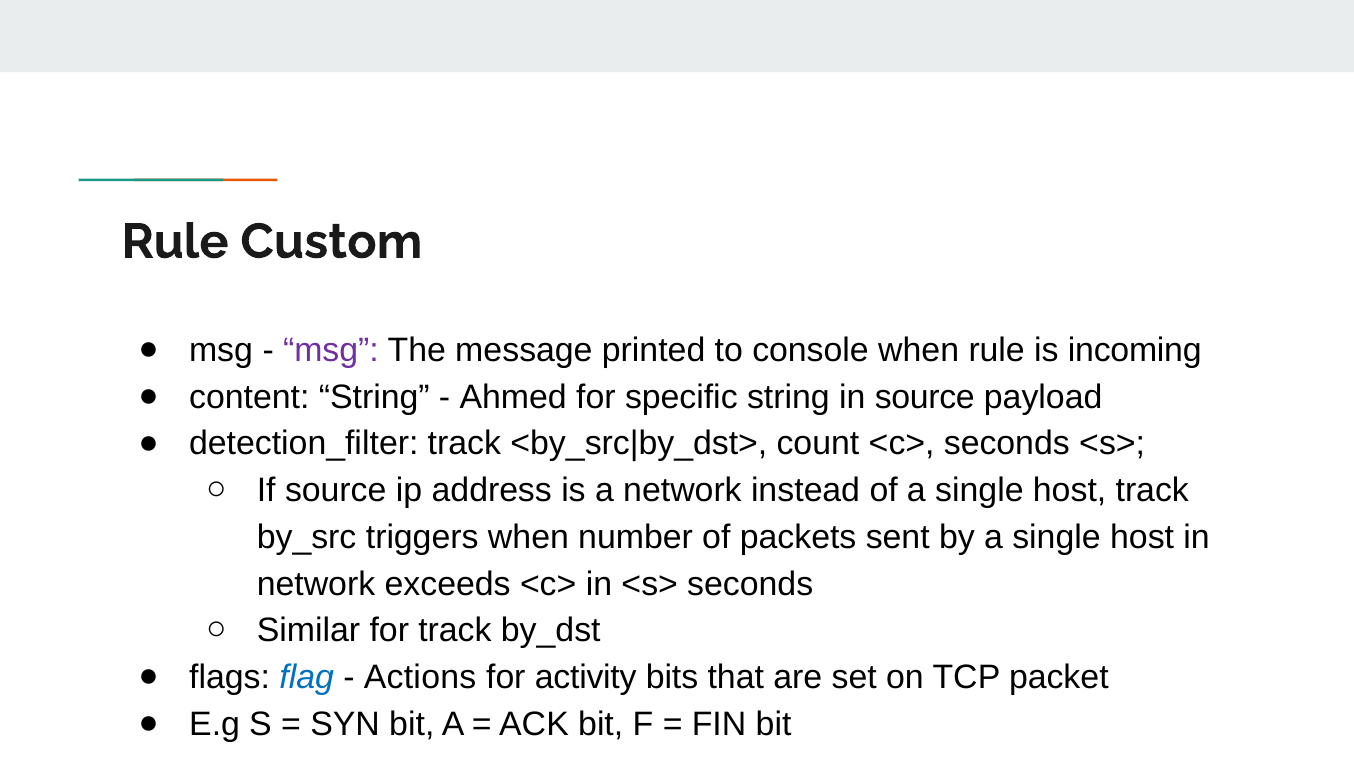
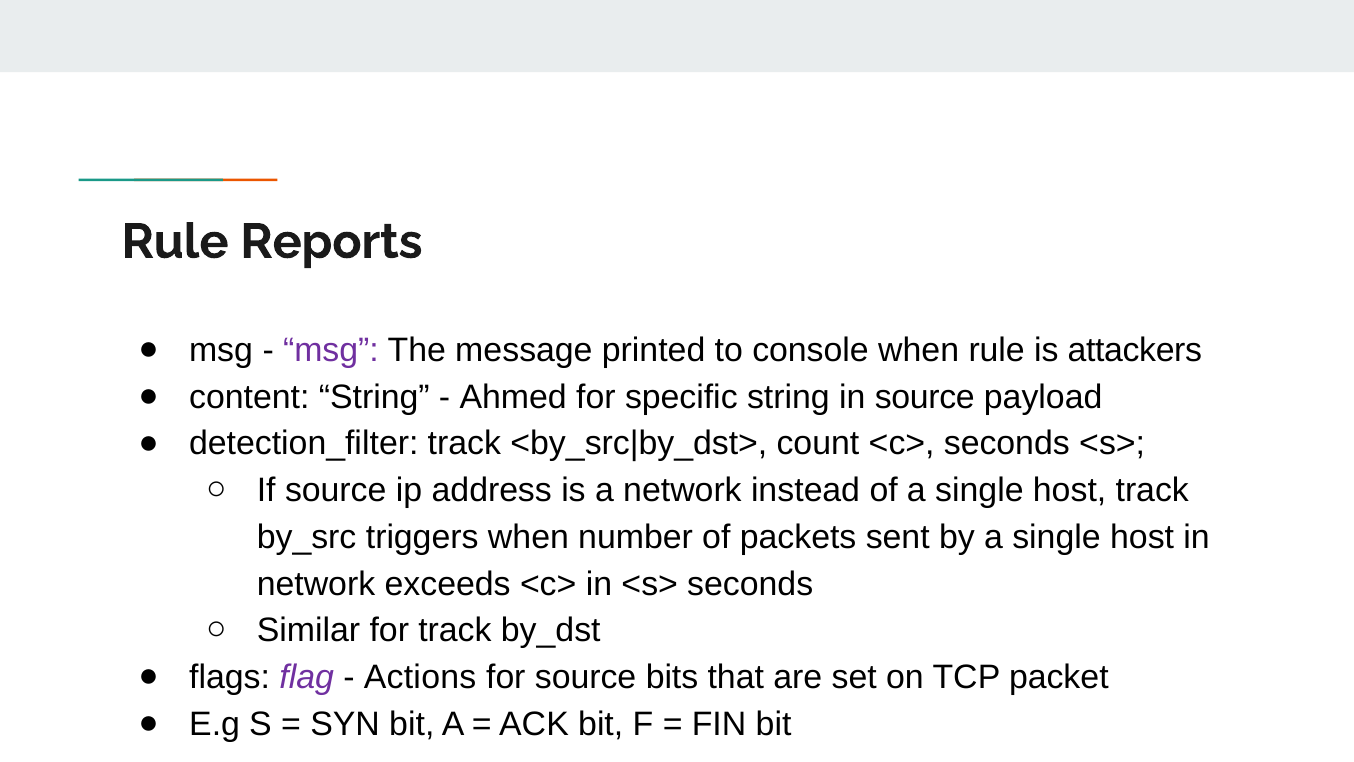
Custom: Custom -> Reports (331, 242)
incoming: incoming -> attackers (1135, 350)
flag colour: blue -> purple (307, 677)
for activity: activity -> source (586, 677)
